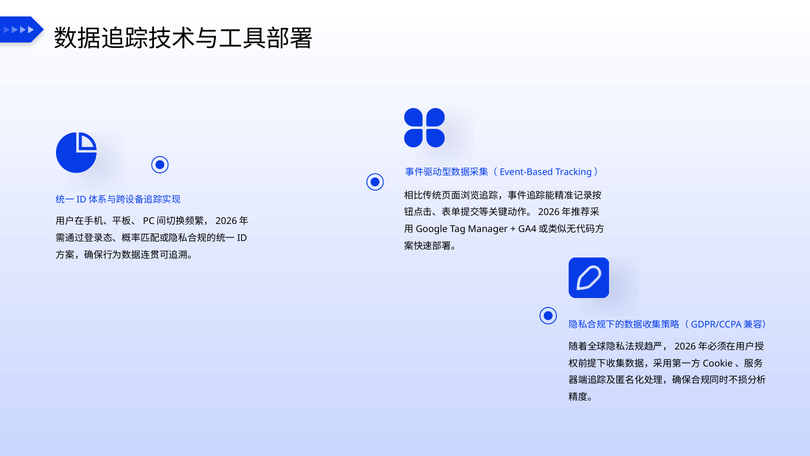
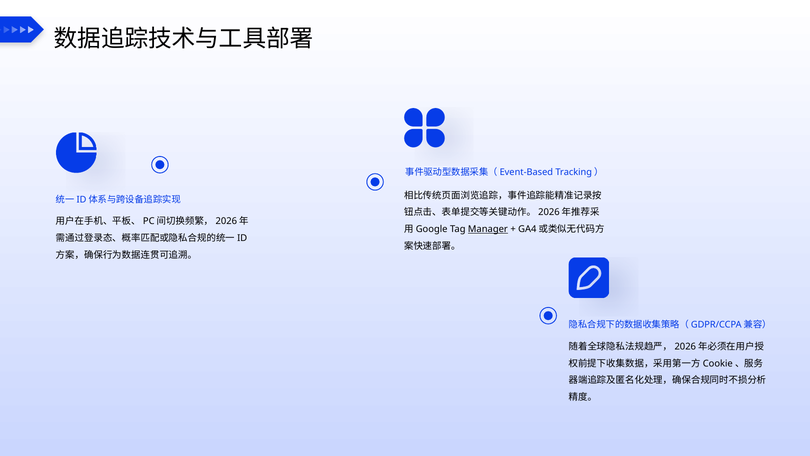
Manager underline: none -> present (488, 229)
